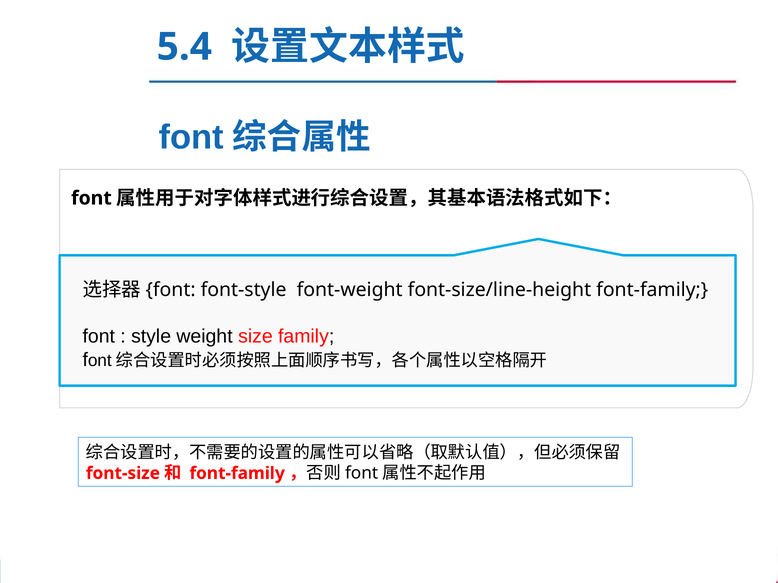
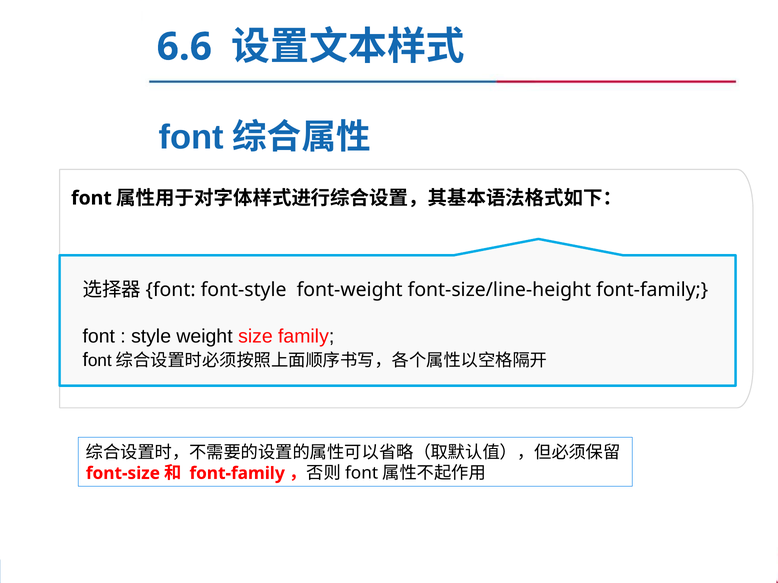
5.4: 5.4 -> 6.6 (184, 47)
